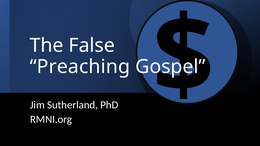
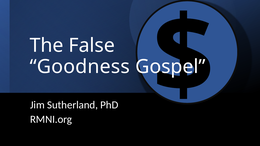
Preaching: Preaching -> Goodness (80, 67)
